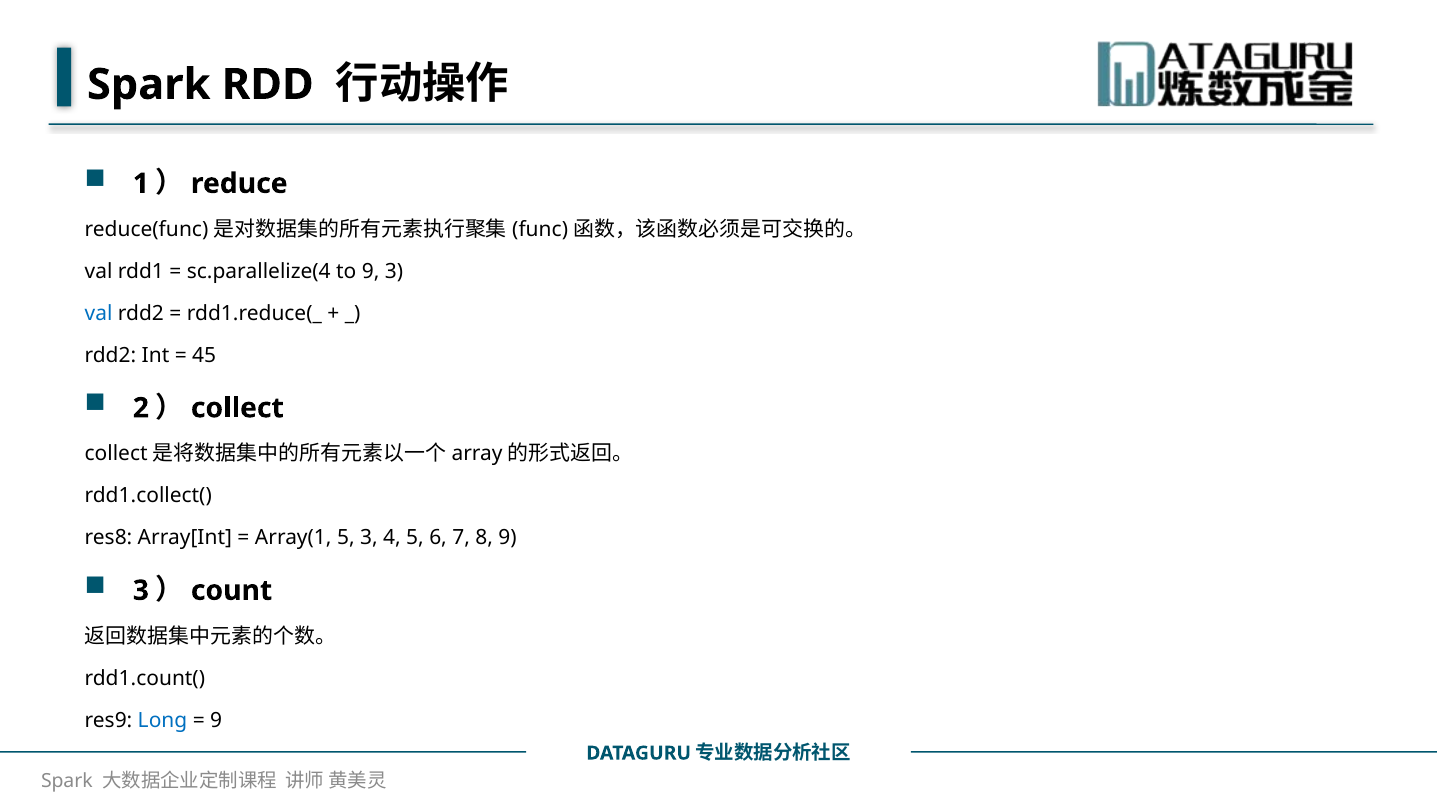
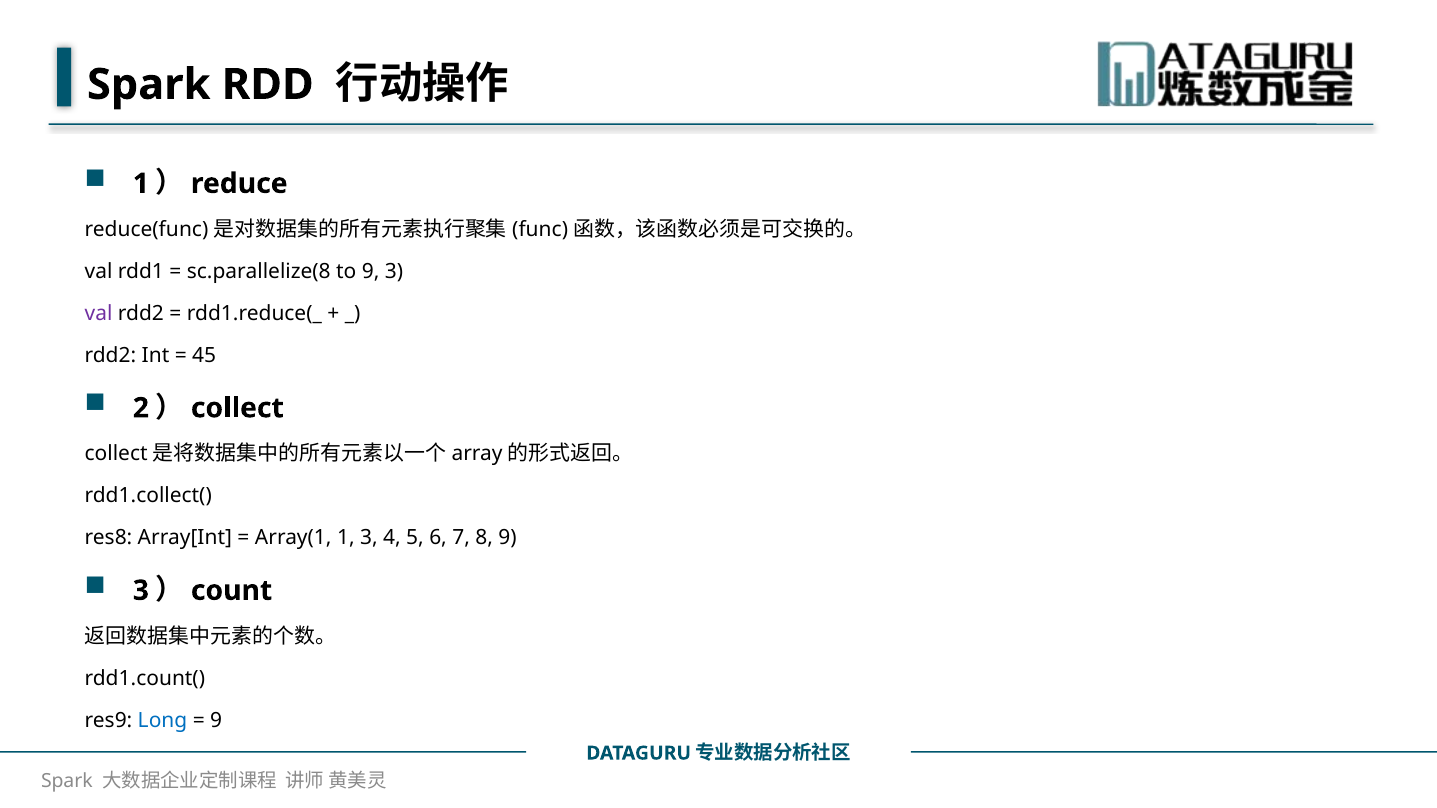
sc.parallelize(4: sc.parallelize(4 -> sc.parallelize(8 (259, 271)
val colour: blue -> purple (99, 313)
Array(1 5: 5 -> 1 (346, 537)
